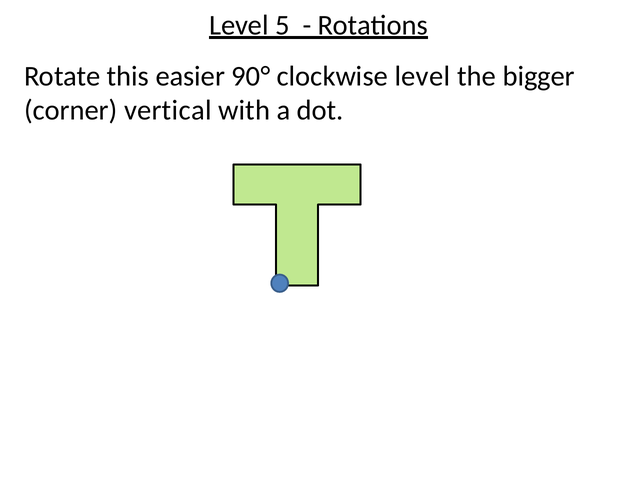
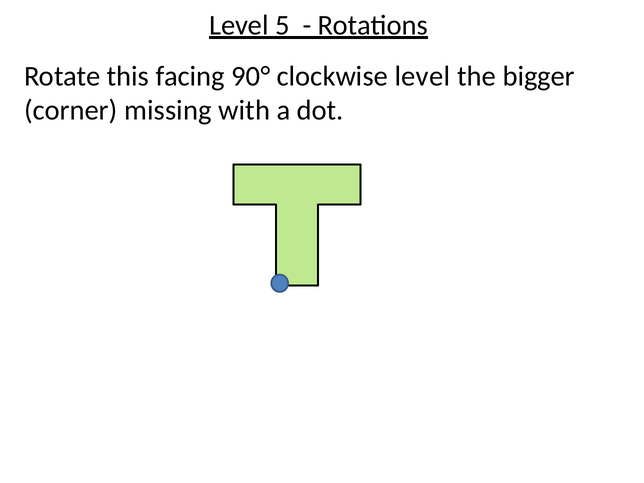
easier: easier -> facing (190, 76)
vertical: vertical -> missing (168, 111)
